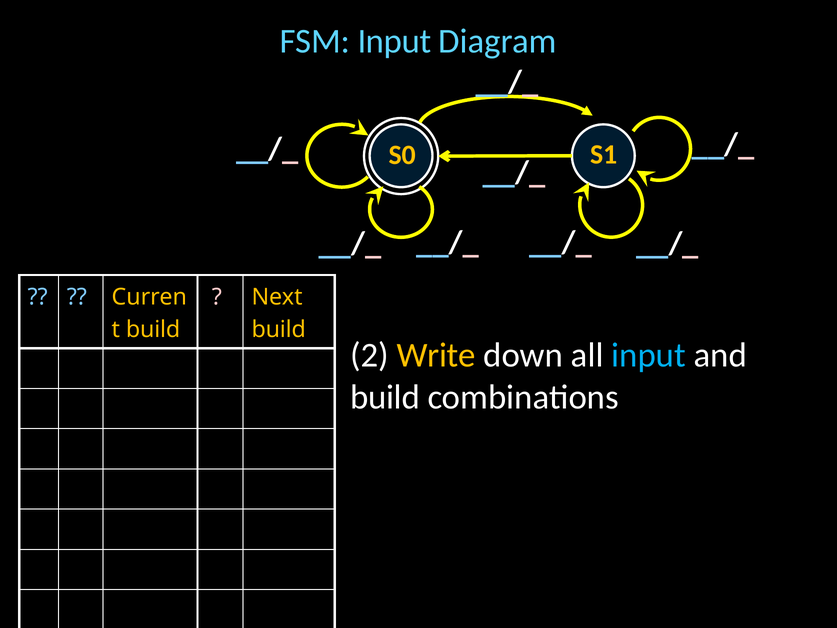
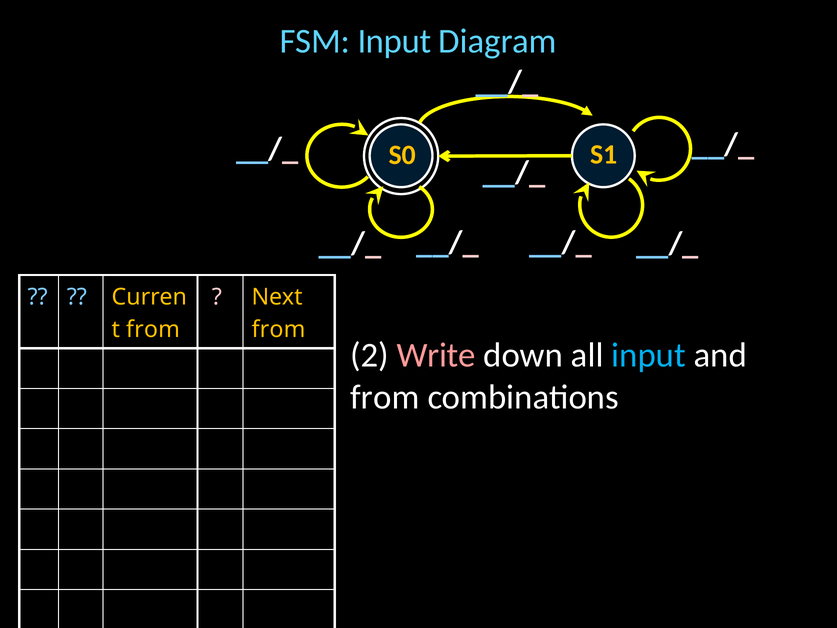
build: build -> from (153, 329)
build: build -> from (279, 329)
Write colour: yellow -> pink (436, 355)
build: build -> from (385, 397)
